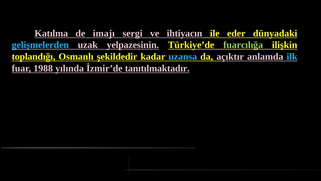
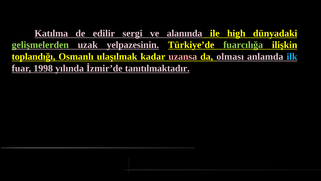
imajı: imajı -> edilir (104, 33)
ihtiyacın: ihtiyacın -> alanında (185, 33)
eder: eder -> high (236, 33)
gelişmelerden colour: light blue -> light green (40, 45)
şekildedir: şekildedir -> ulaşılmak (117, 57)
uzansa colour: light blue -> pink (183, 57)
açıktır: açıktır -> olması (230, 57)
1988: 1988 -> 1998 (43, 68)
